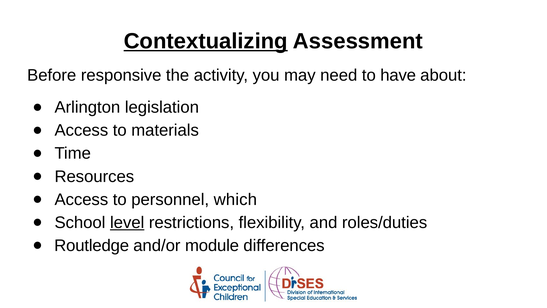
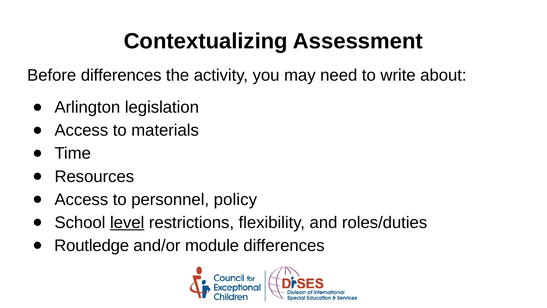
Contextualizing underline: present -> none (206, 41)
Before responsive: responsive -> differences (121, 75)
have: have -> write (398, 75)
which: which -> policy (235, 199)
